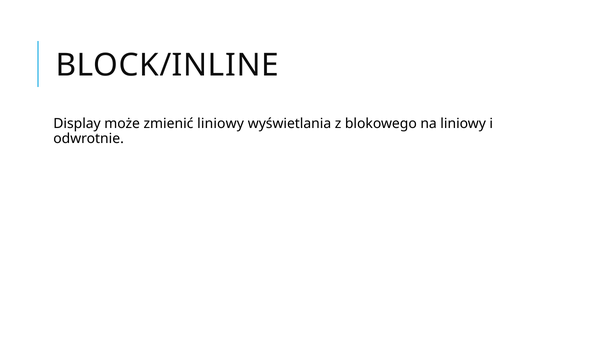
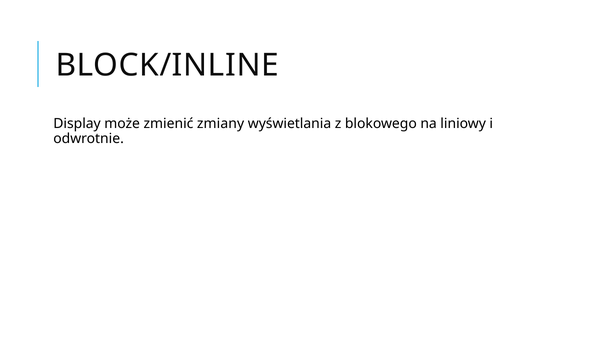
zmienić liniowy: liniowy -> zmiany (221, 124)
